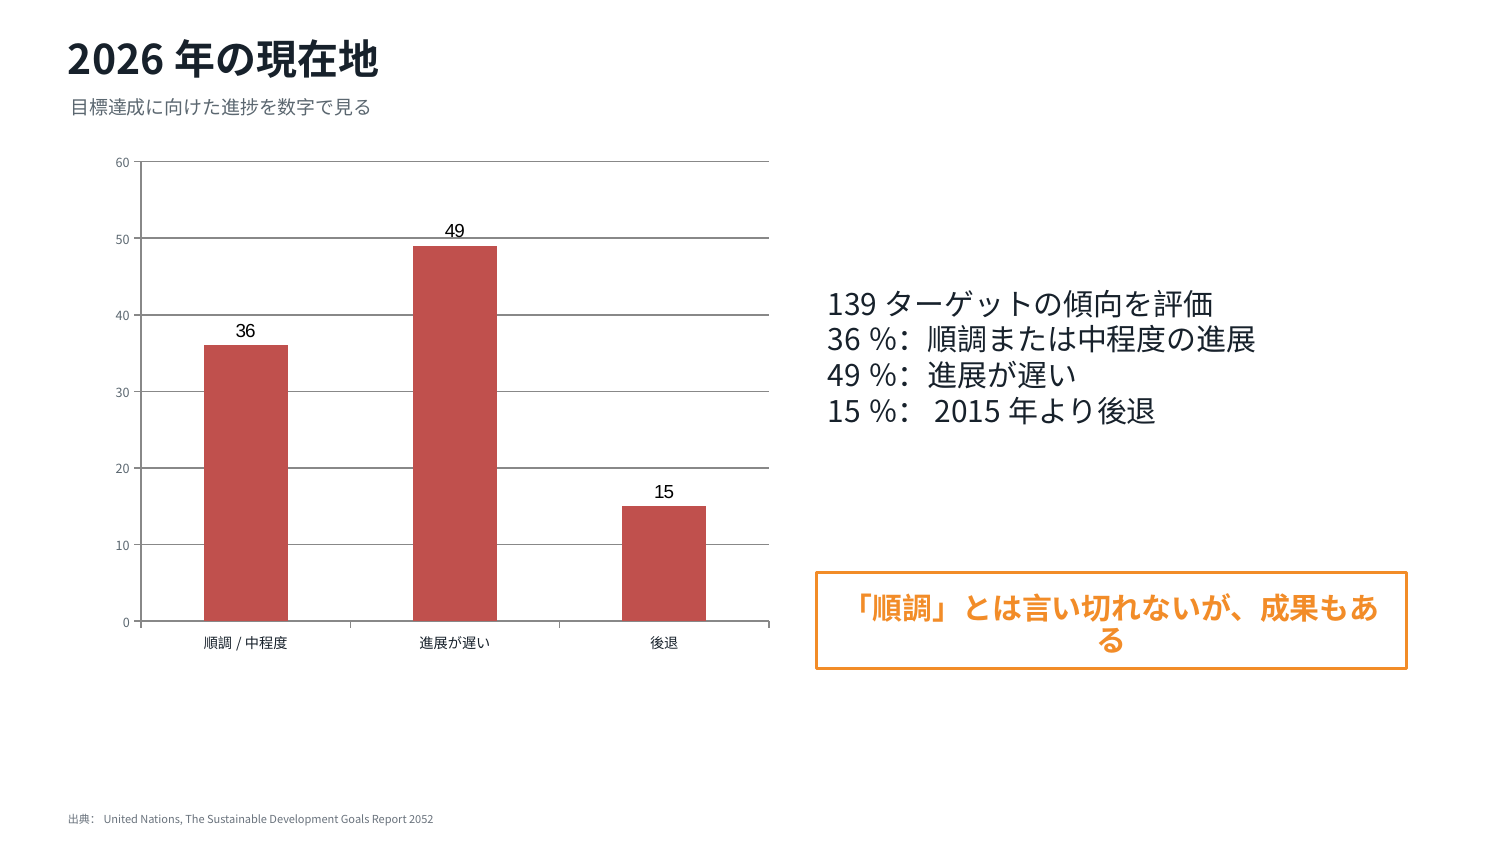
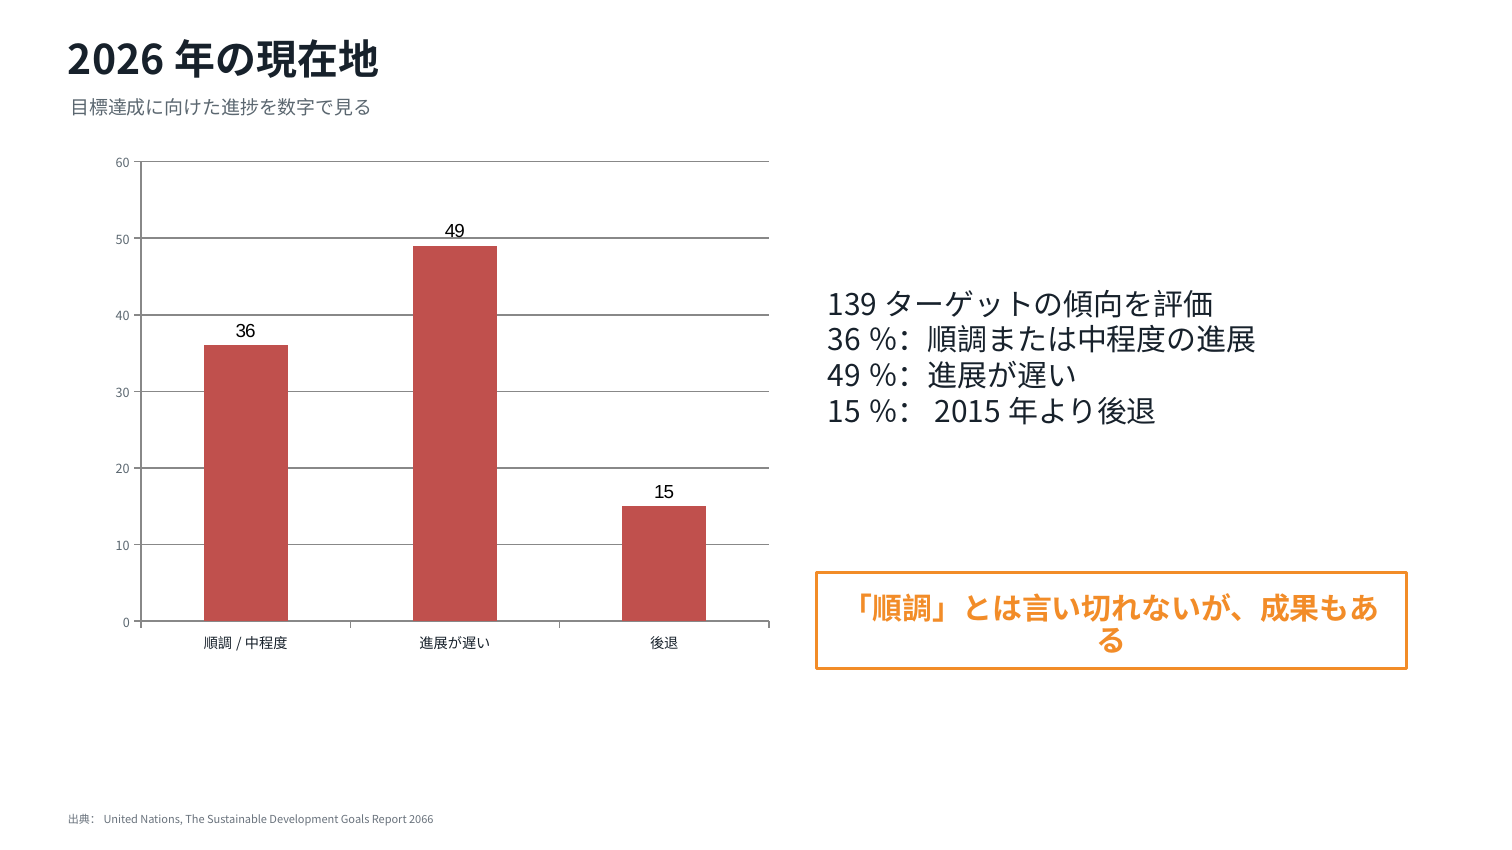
2052: 2052 -> 2066 (421, 821)
